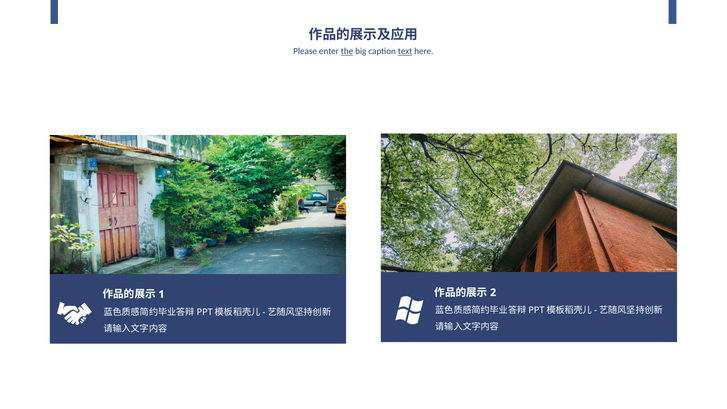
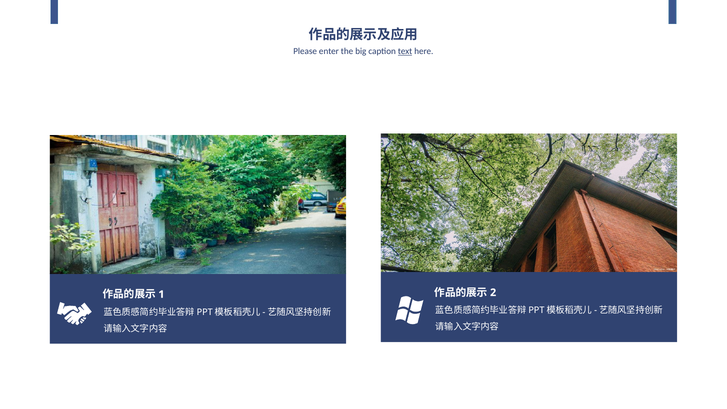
the underline: present -> none (347, 51)
